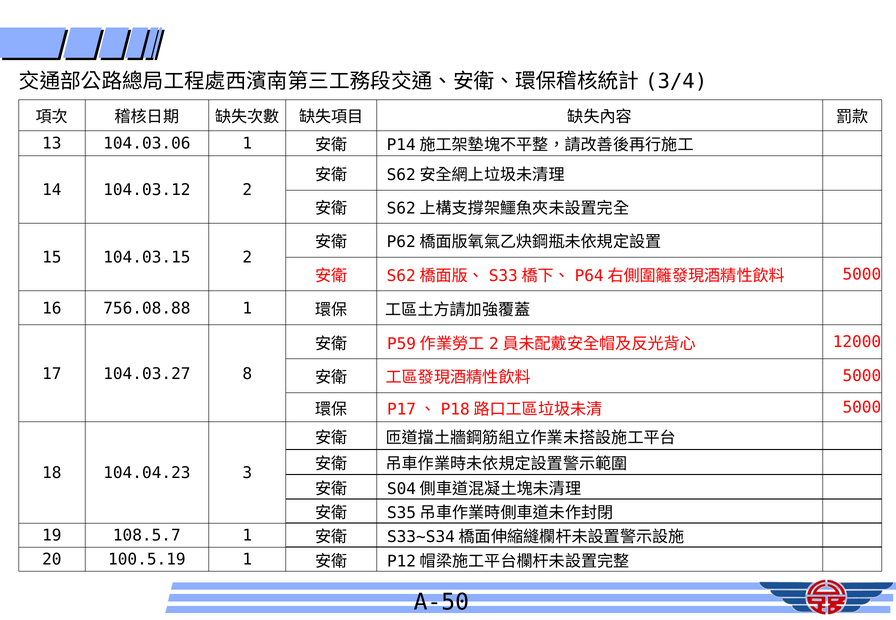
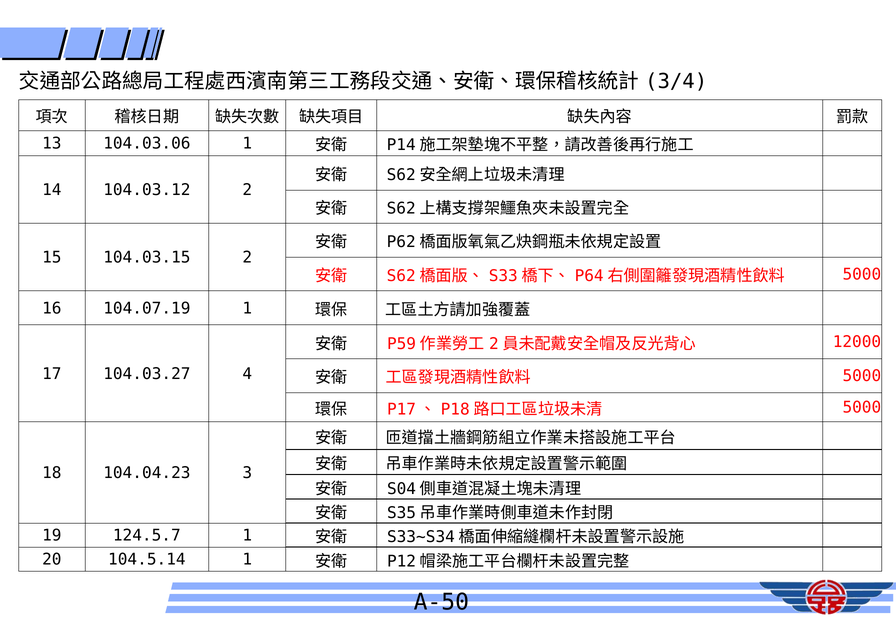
756.08.88: 756.08.88 -> 104.07.19 (147, 308)
8: 8 -> 4 (247, 374)
108.5.7: 108.5.7 -> 124.5.7 (147, 536)
100.5.19: 100.5.19 -> 104.5.14 (147, 560)
